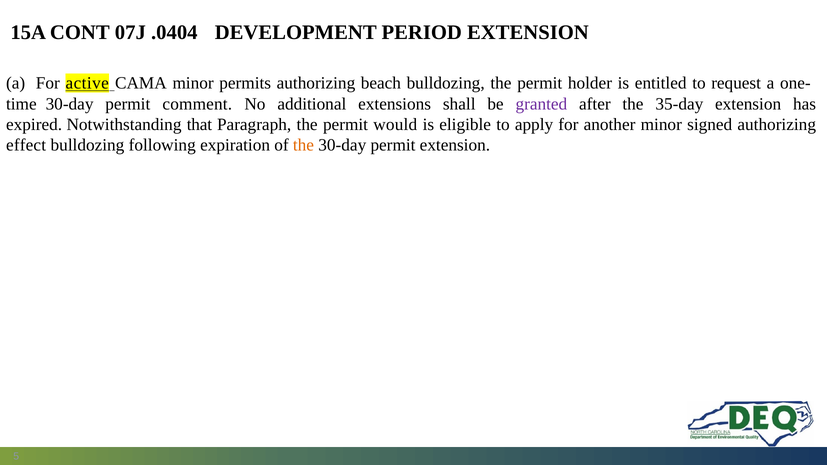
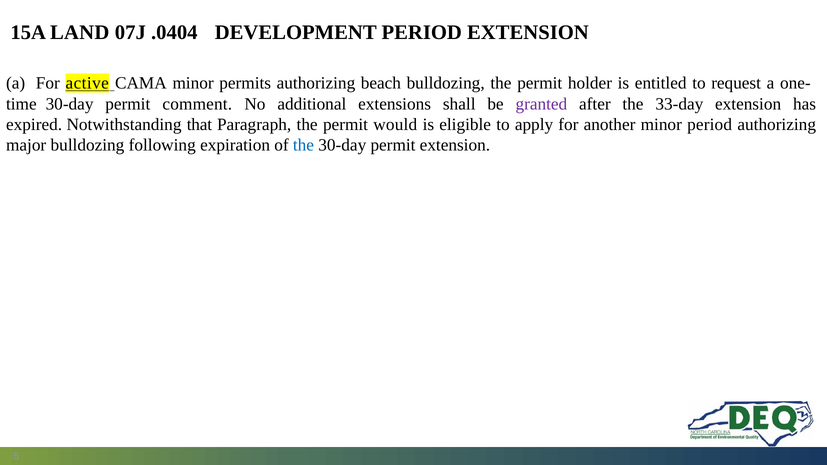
CONT: CONT -> LAND (80, 32)
35-day: 35-day -> 33-day (679, 104)
minor signed: signed -> period (710, 125)
effect: effect -> major (26, 145)
the colour: orange -> blue (303, 145)
